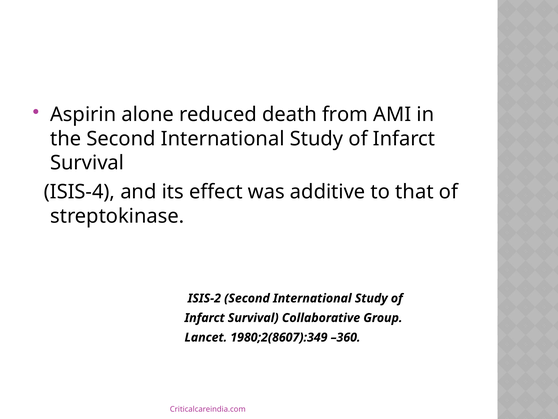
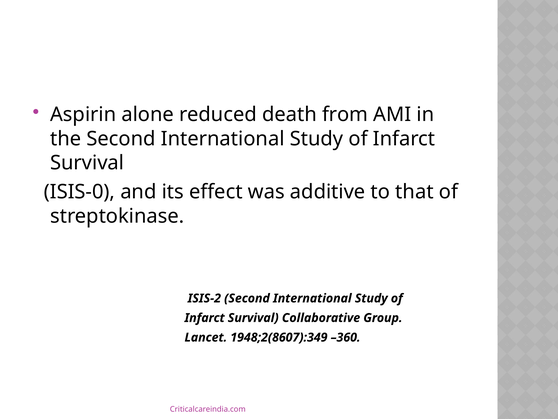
ISIS-4: ISIS-4 -> ISIS-0 (79, 192)
1980;2(8607):349: 1980;2(8607):349 -> 1948;2(8607):349 (279, 337)
